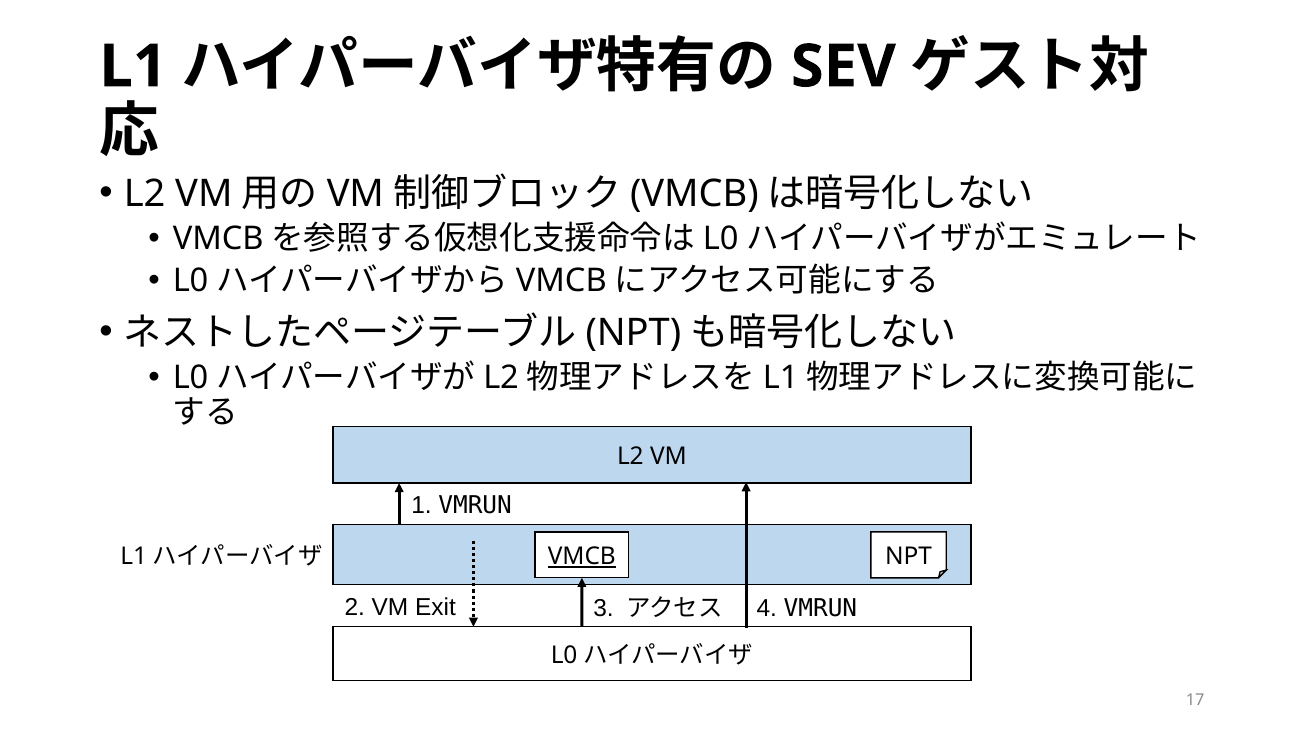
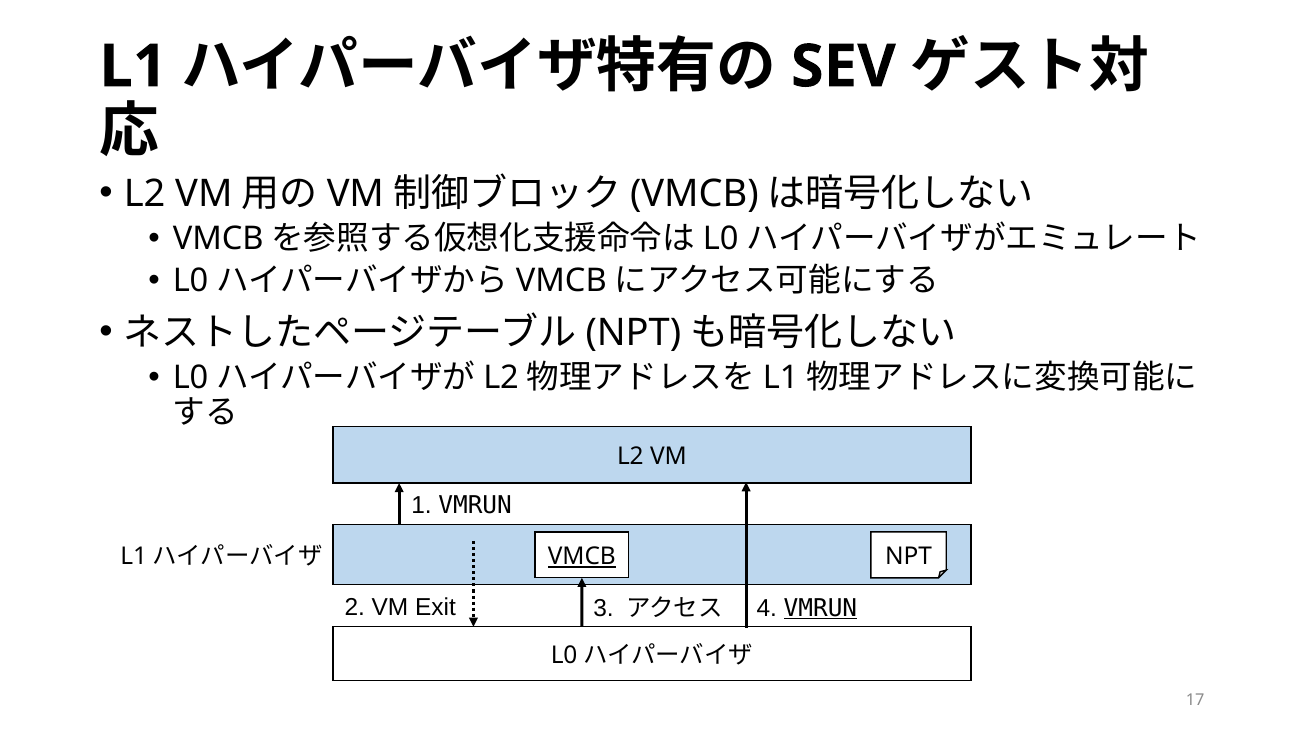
VMRUN underline: none -> present (820, 608)
